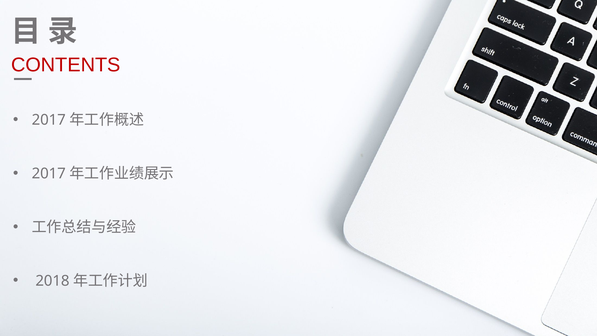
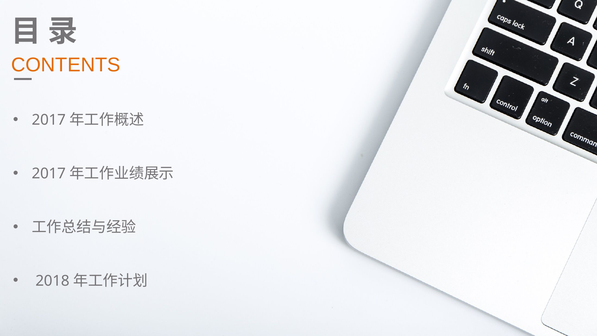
CONTENTS colour: red -> orange (66, 65)
